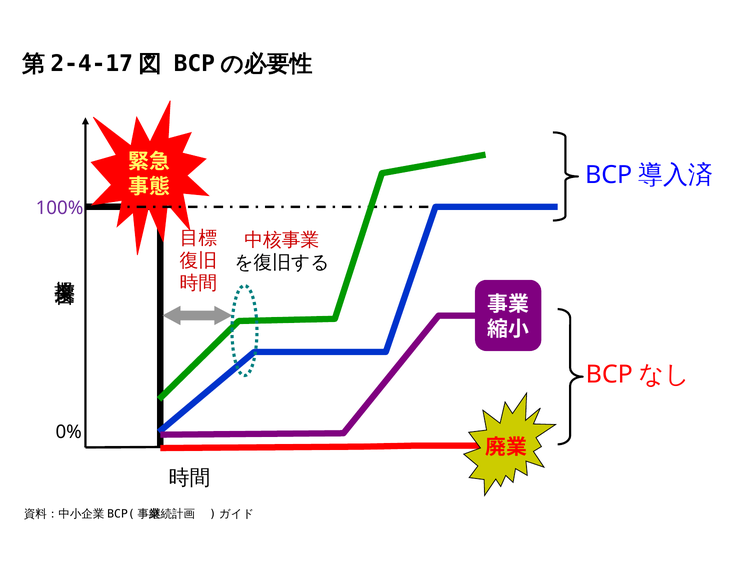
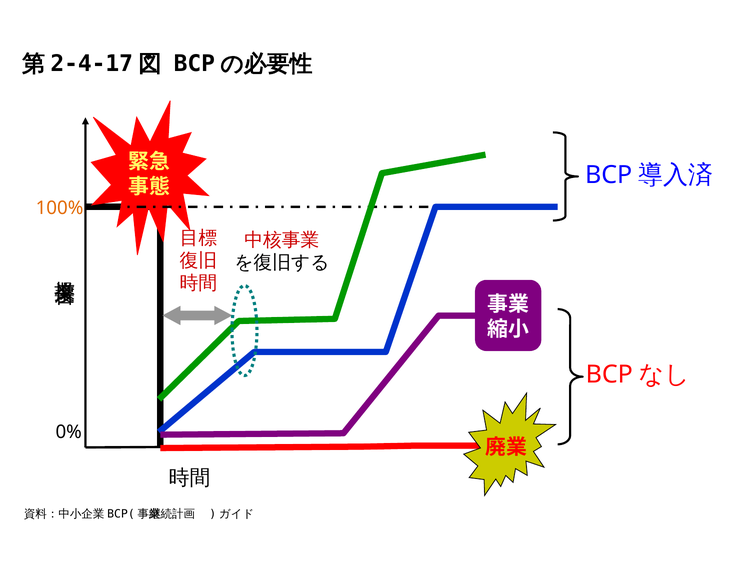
100% colour: purple -> orange (60, 208)
